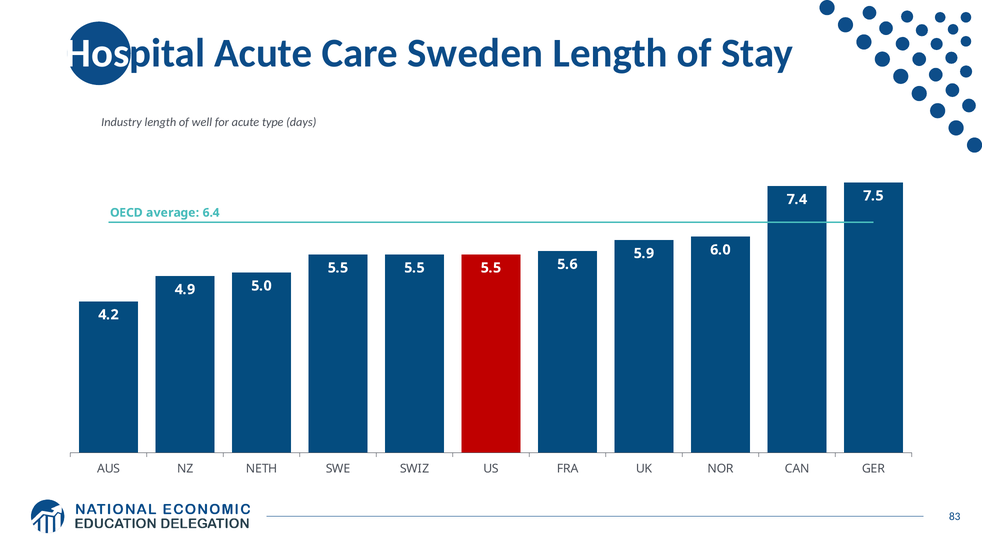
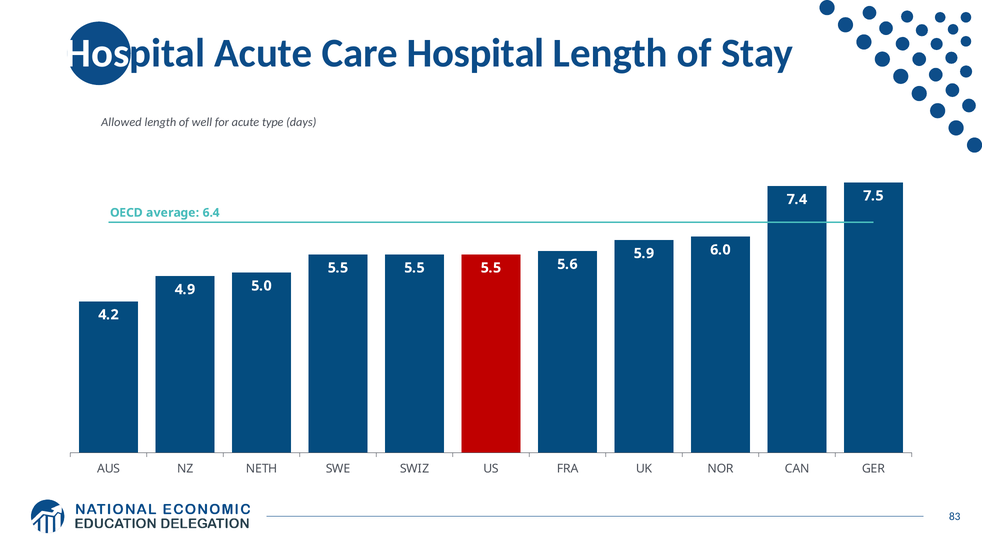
Care Sweden: Sweden -> Hospital (476, 53)
Industry: Industry -> Allowed (121, 122)
